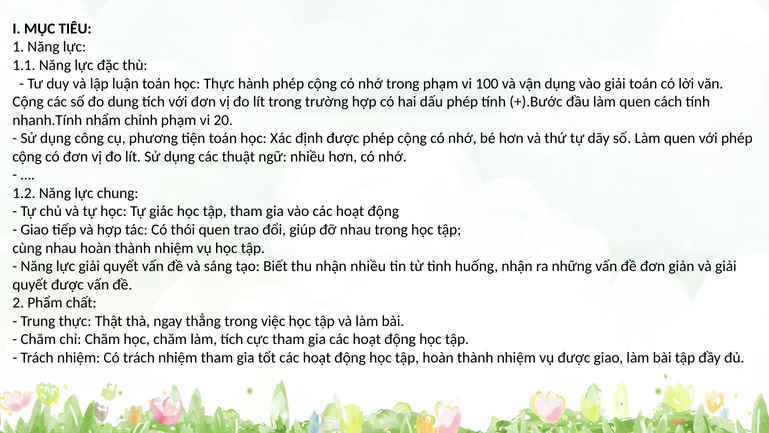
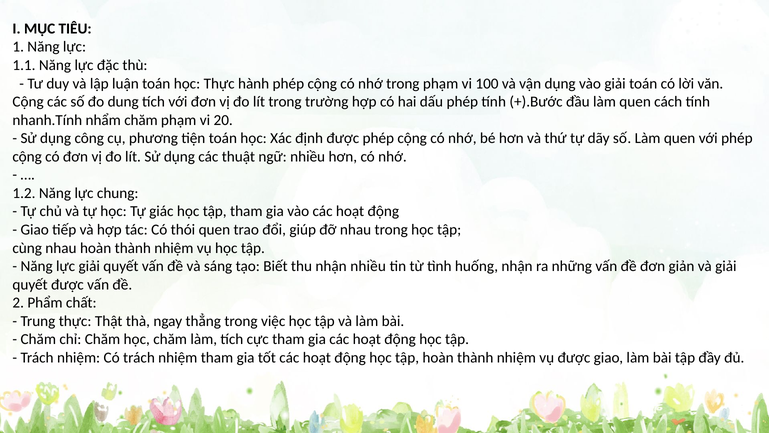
nhẩm chỉnh: chỉnh -> chăm (141, 120)
